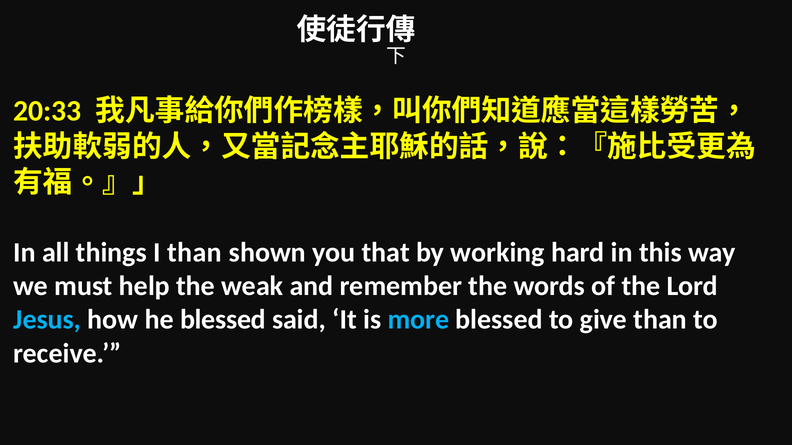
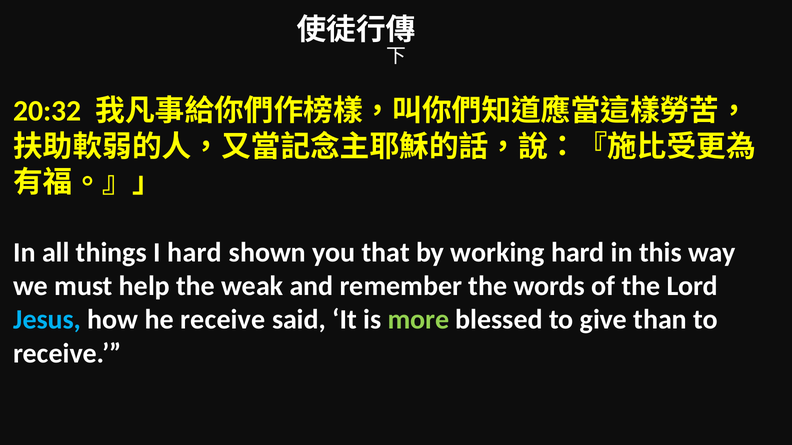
20:33: 20:33 -> 20:32 (47, 111)
I than: than -> hard (195, 253)
he blessed: blessed -> receive (223, 320)
more colour: light blue -> light green (418, 320)
